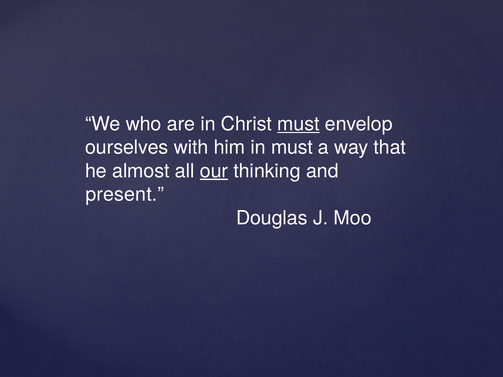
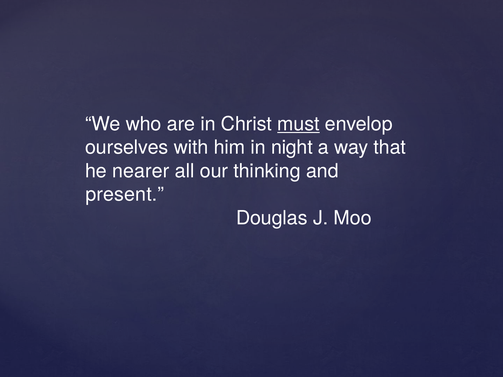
in must: must -> night (292, 148)
almost: almost -> nearer (141, 171)
our underline: present -> none (214, 171)
